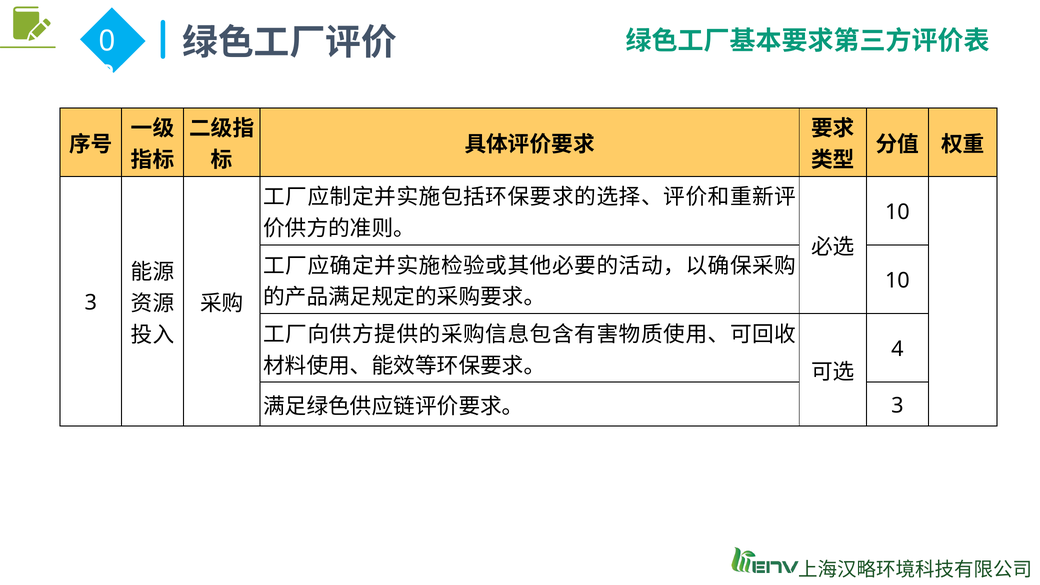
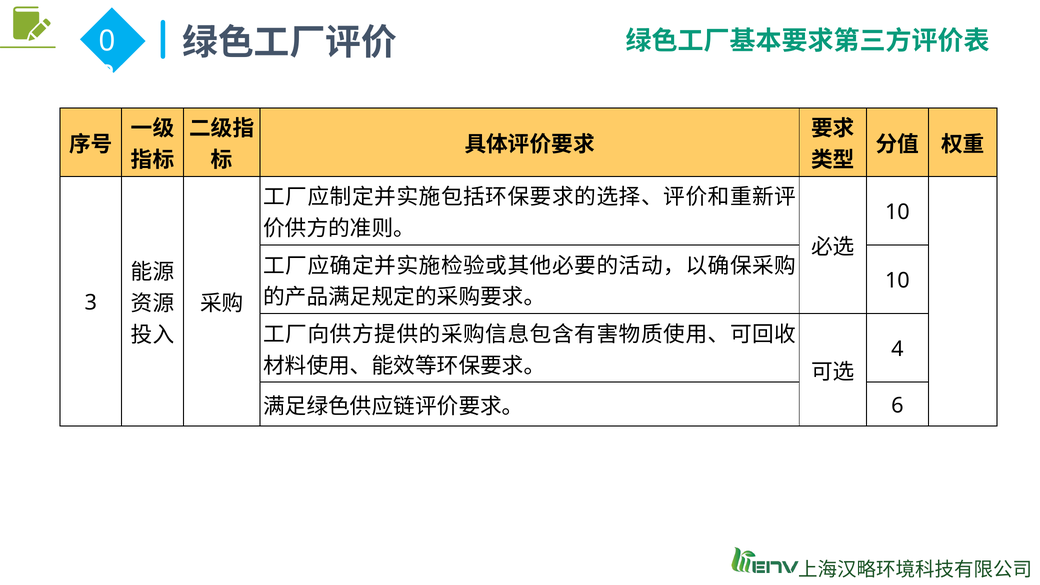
3: 3 -> 6 (897, 405)
